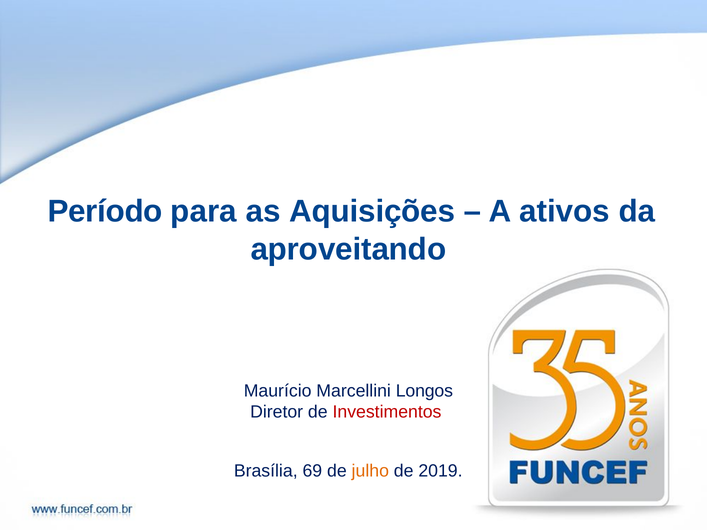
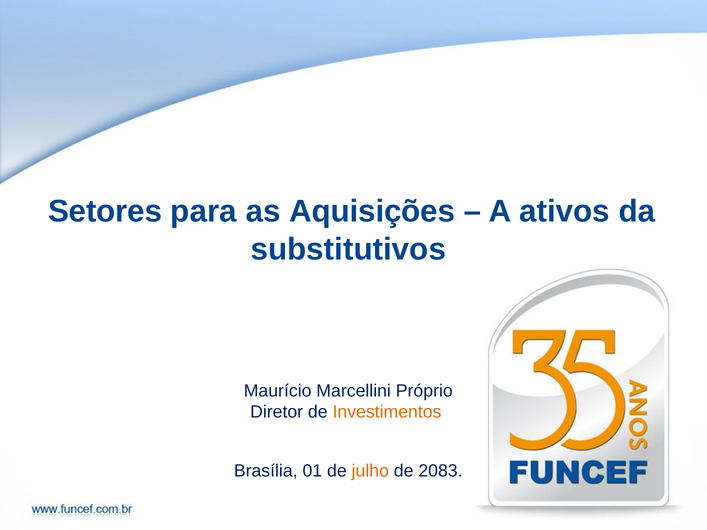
Período: Período -> Setores (105, 212)
aproveitando: aproveitando -> substitutivos (348, 249)
Longos: Longos -> Próprio (424, 391)
Investimentos colour: red -> orange (387, 412)
69: 69 -> 01 (312, 471)
2019: 2019 -> 2083 (440, 471)
